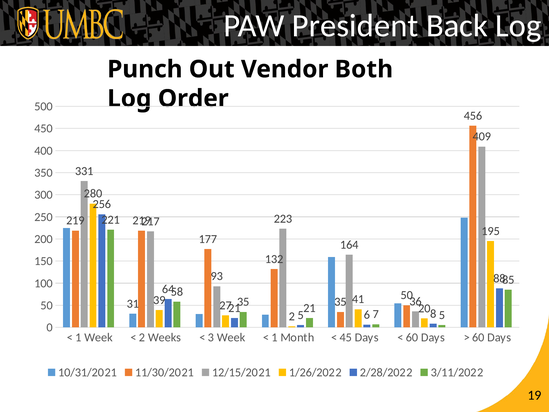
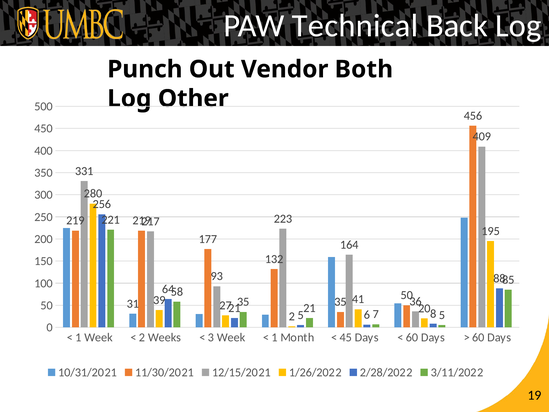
President: President -> Technical (355, 26)
Order: Order -> Other (193, 99)
